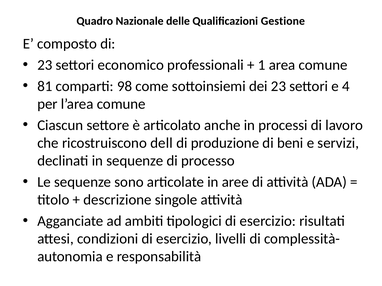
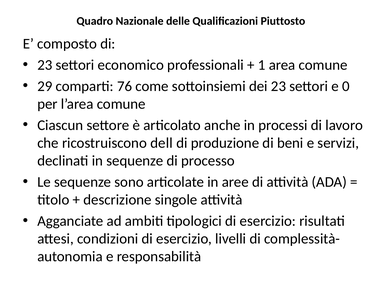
Gestione: Gestione -> Piuttosto (283, 21)
81: 81 -> 29 (45, 86)
98: 98 -> 76 (125, 86)
4: 4 -> 0 (346, 86)
